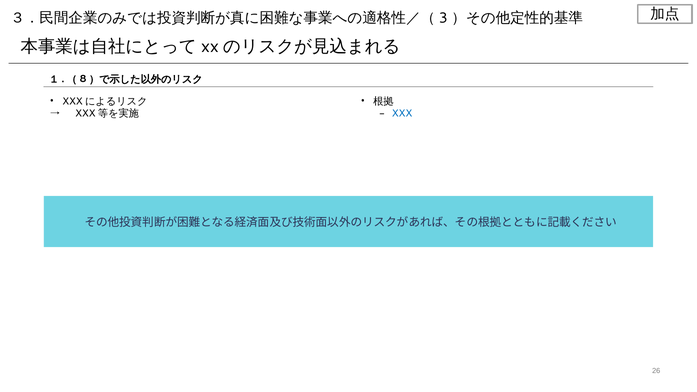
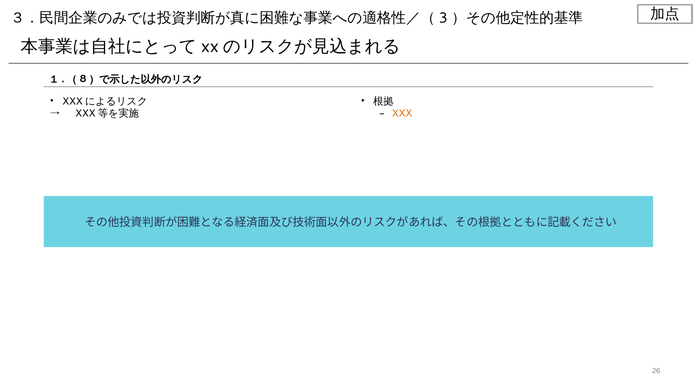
XXX colour: blue -> orange (402, 113)
